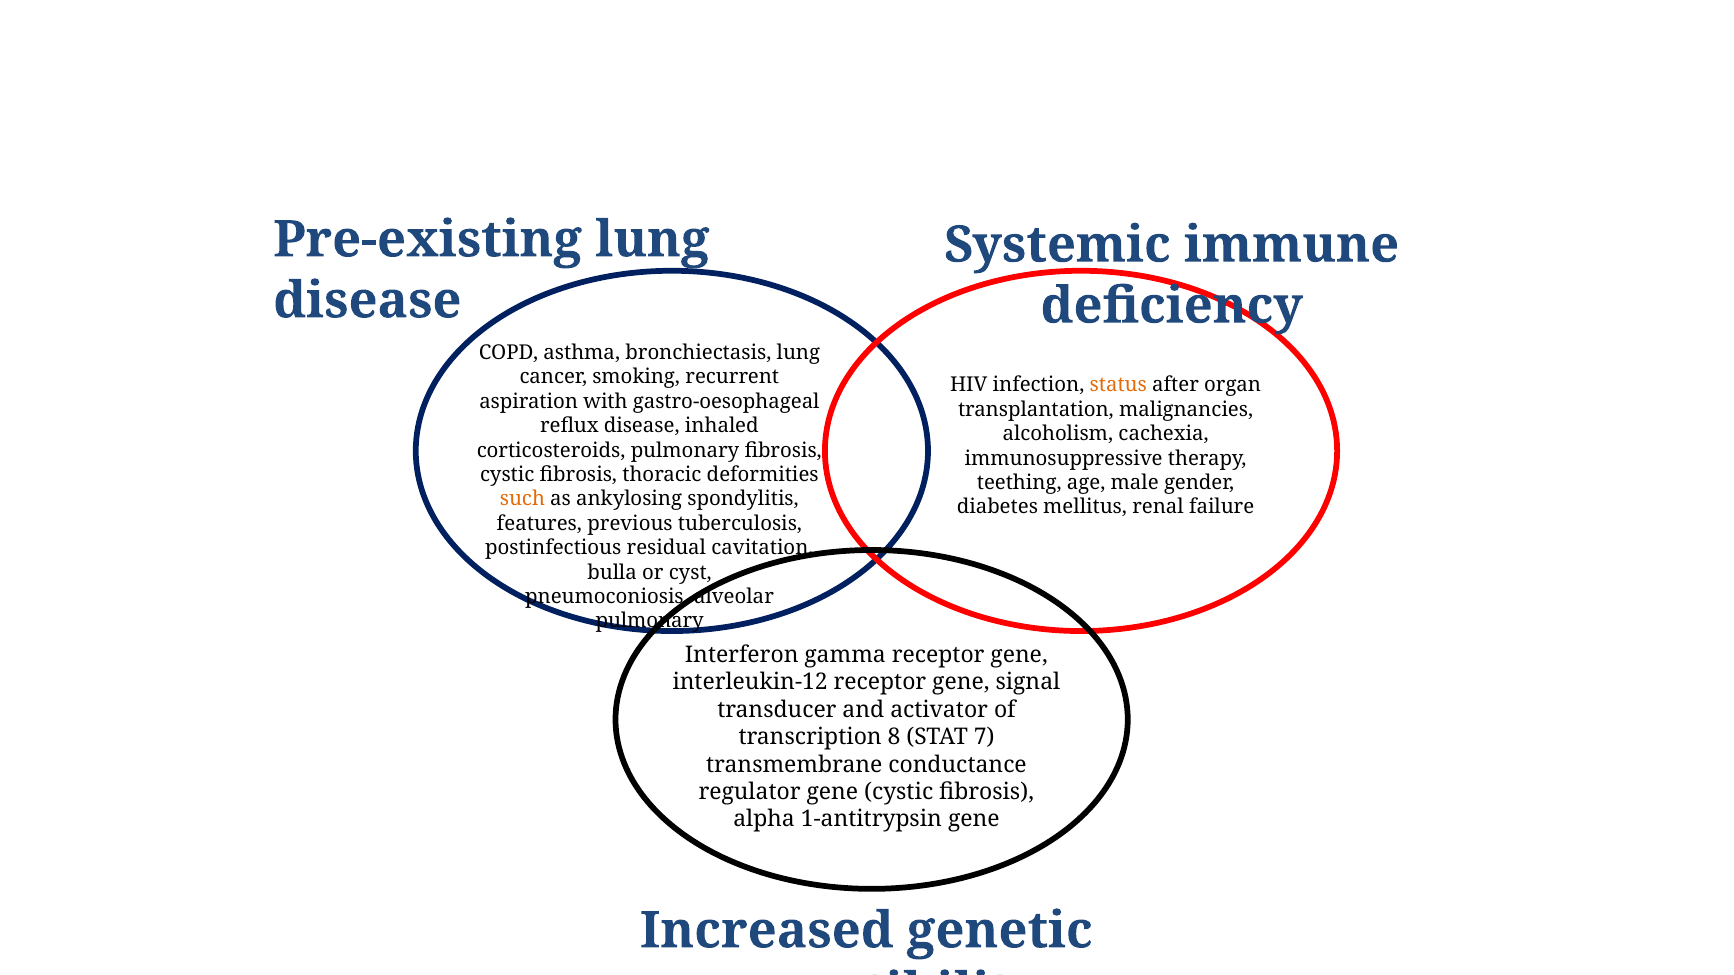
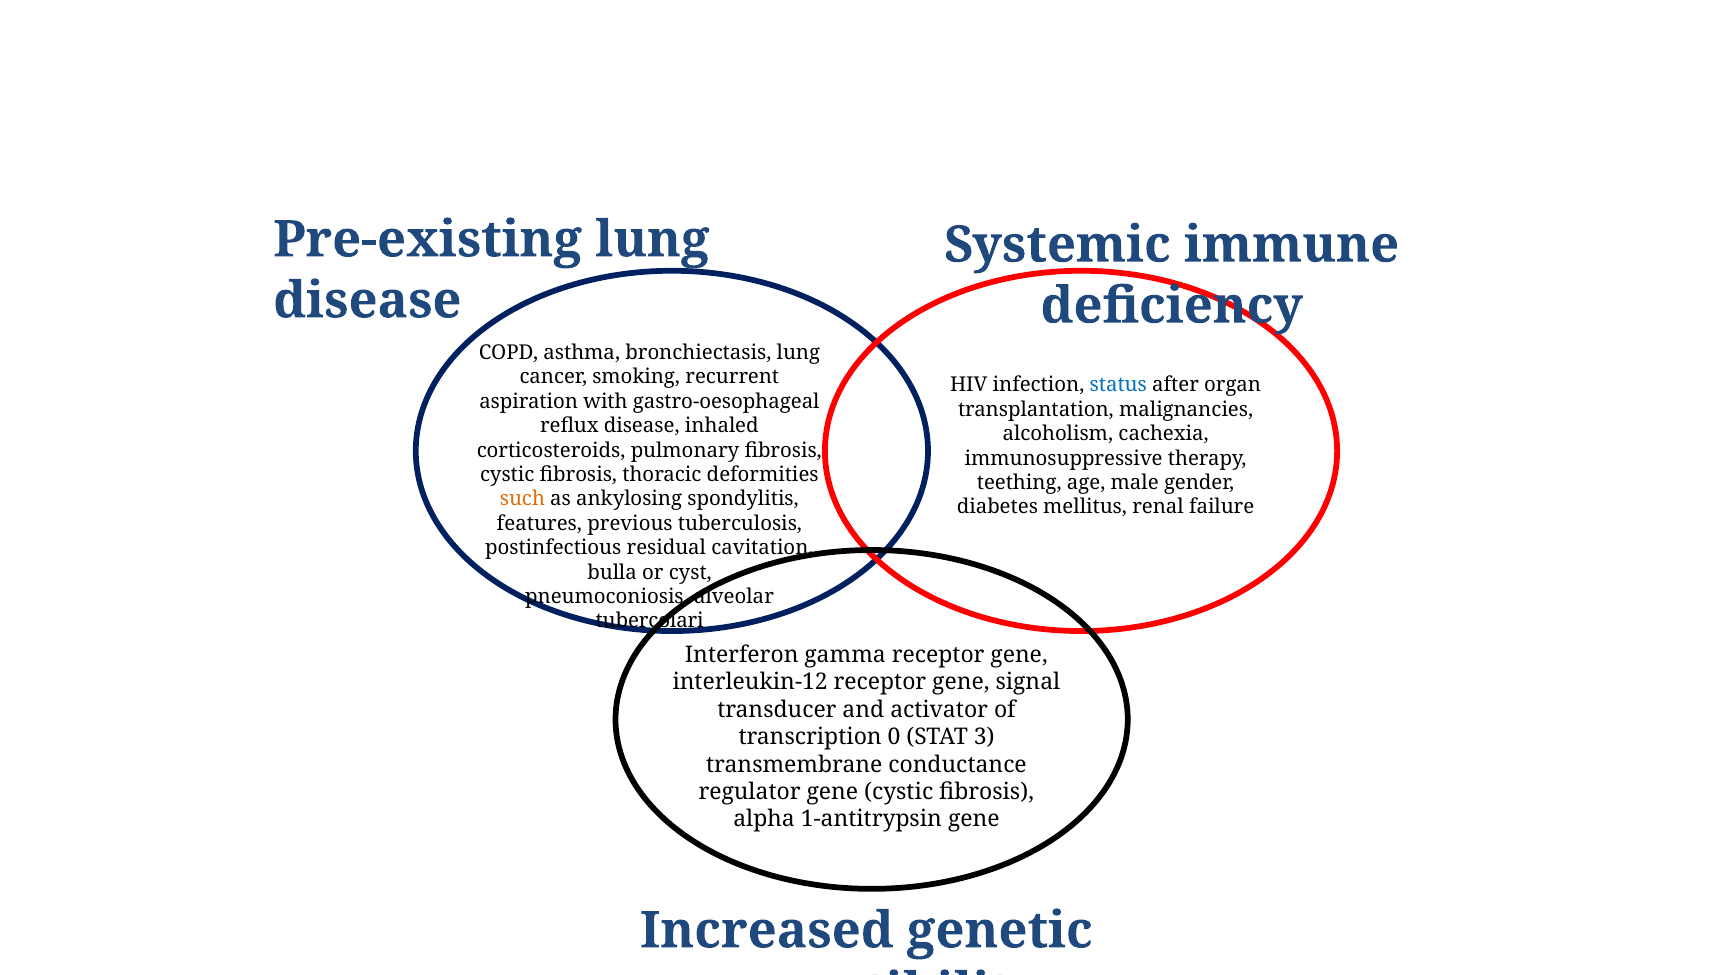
status colour: orange -> blue (1118, 385)
pulmonary: pulmonary -> tubercolari (650, 622)
8: 8 -> 0 (894, 738)
7: 7 -> 3 (984, 738)
